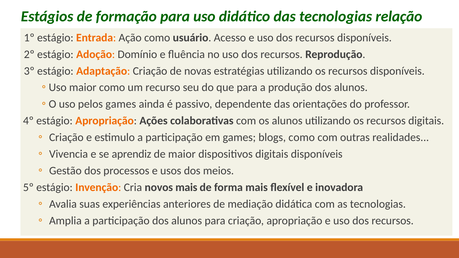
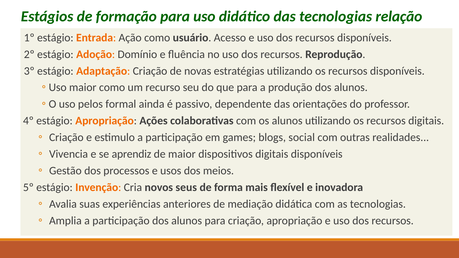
pelos games: games -> formal (121, 104)
blogs como: como -> social (302, 138)
novos mais: mais -> seus (186, 187)
